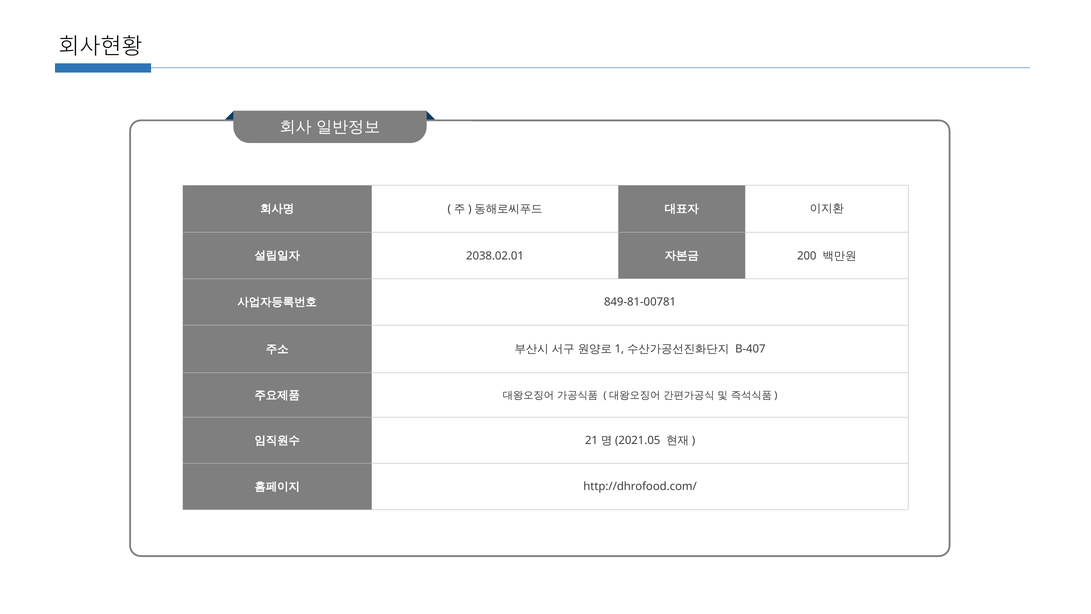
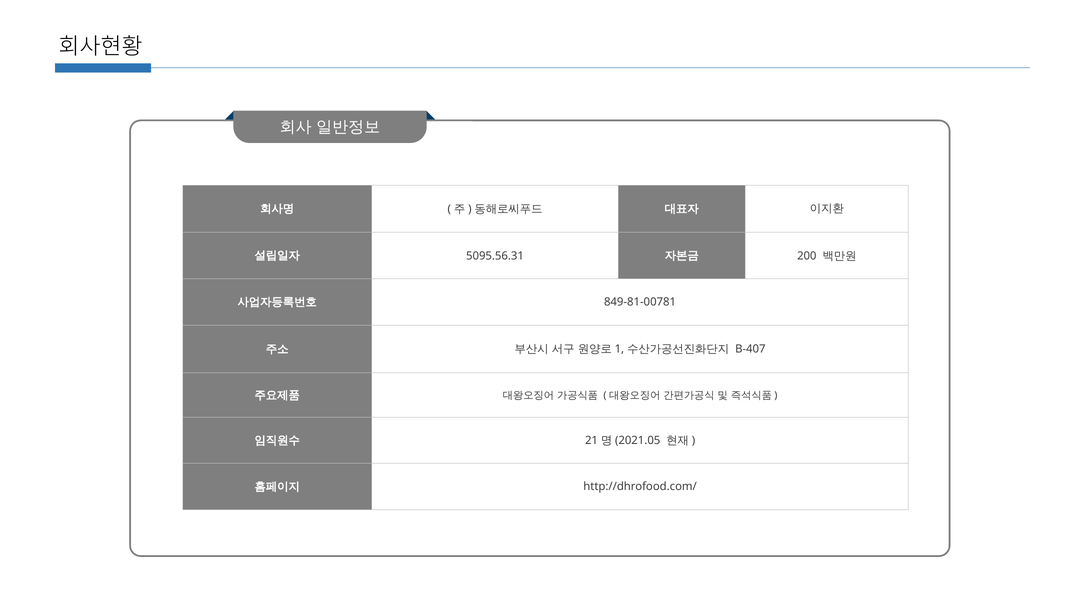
2038.02.01: 2038.02.01 -> 5095.56.31 (495, 256)
